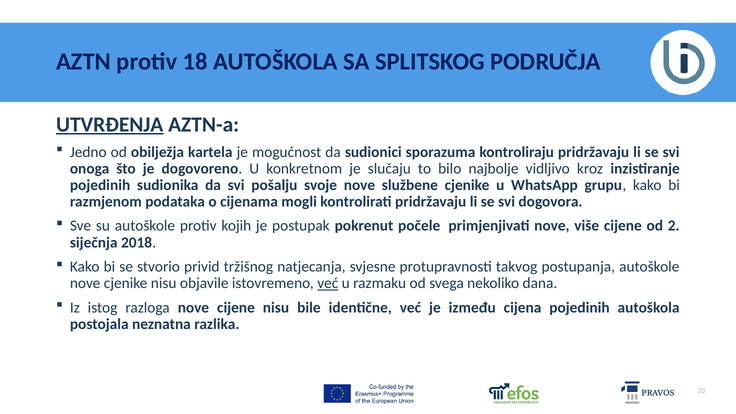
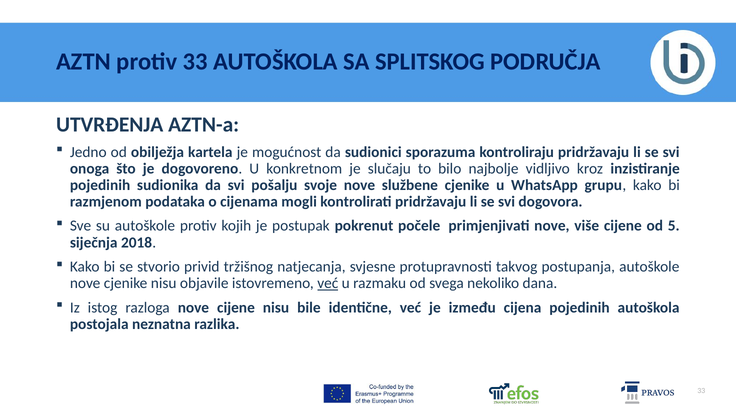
protiv 18: 18 -> 33 (195, 62)
UTVRĐENJA underline: present -> none (110, 124)
2: 2 -> 5 (674, 226)
